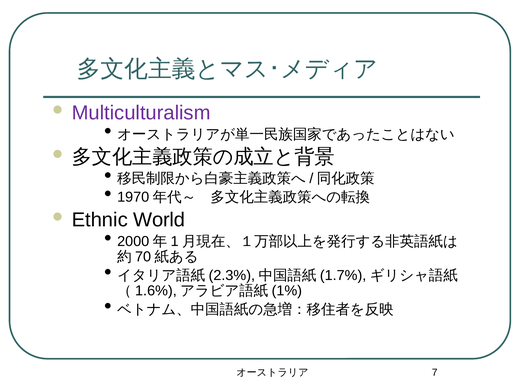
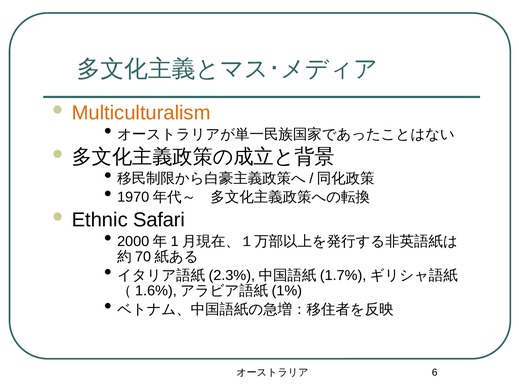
Multiculturalism colour: purple -> orange (141, 113)
World: World -> Safari (159, 220)
7: 7 -> 6 (435, 373)
